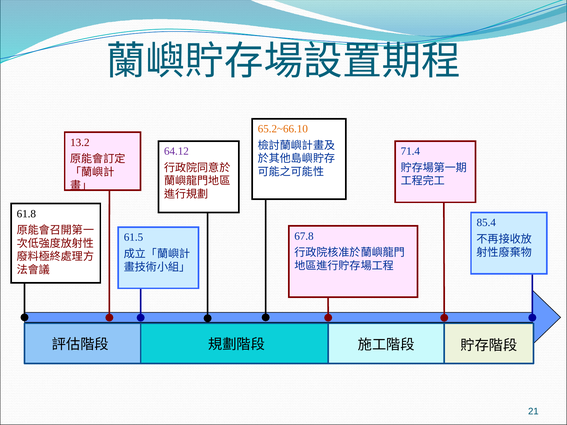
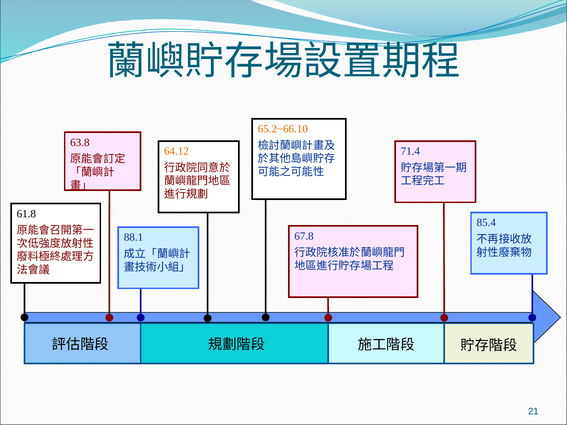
13.2: 13.2 -> 63.8 (80, 142)
64.12 colour: purple -> orange (176, 151)
61.5: 61.5 -> 88.1 (134, 237)
